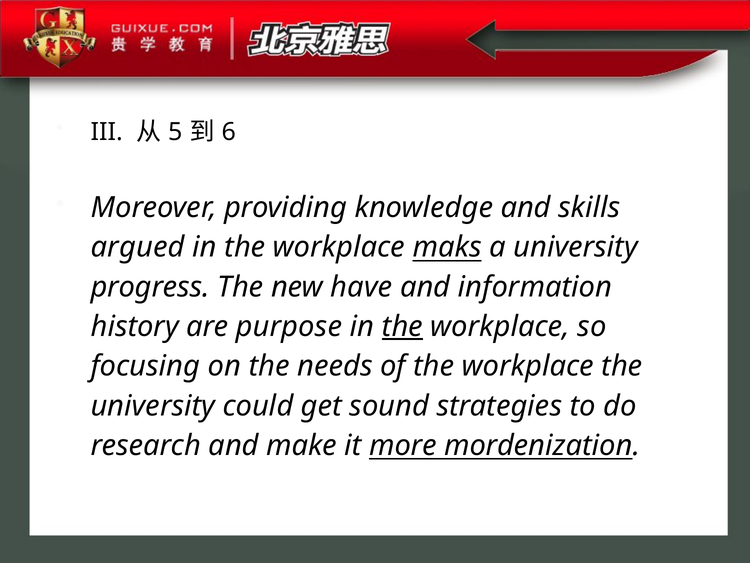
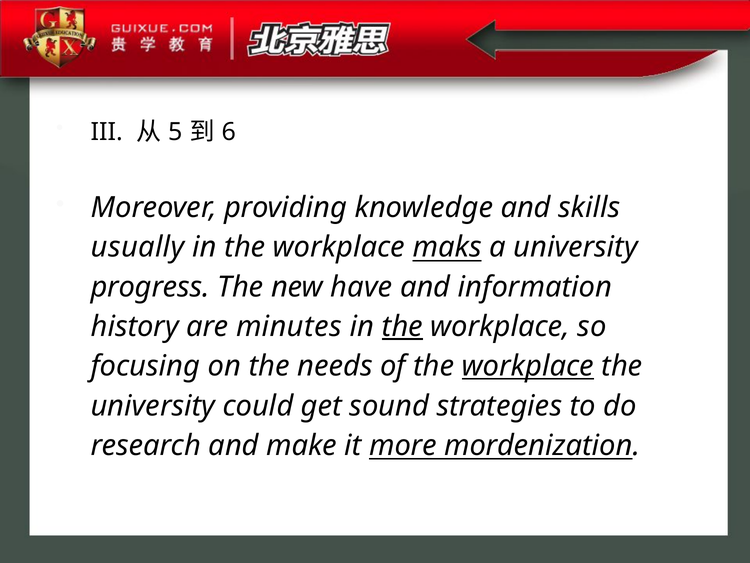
argued: argued -> usually (138, 247)
purpose: purpose -> minutes (289, 326)
workplace underline: none -> present (528, 366)
